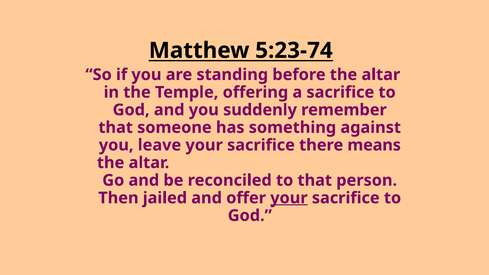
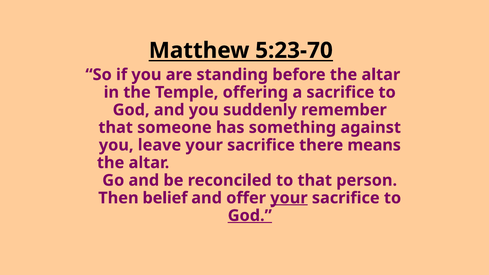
5:23-74: 5:23-74 -> 5:23-70 (294, 50)
jailed: jailed -> belief (165, 198)
God underline: none -> present (250, 216)
